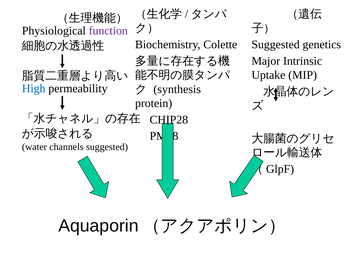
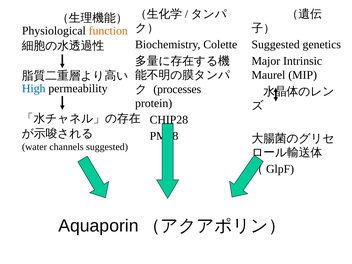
function colour: purple -> orange (108, 31)
Uptake: Uptake -> Maurel (268, 75)
synthesis: synthesis -> processes (177, 89)
